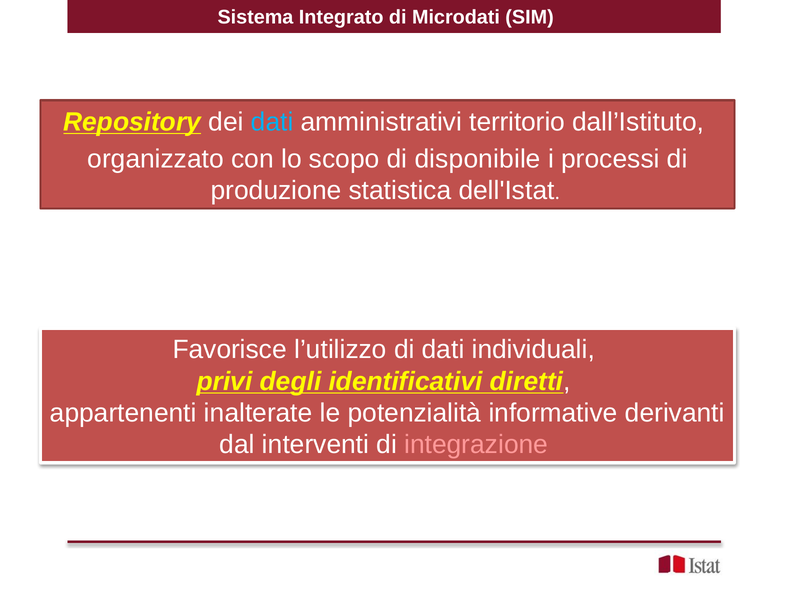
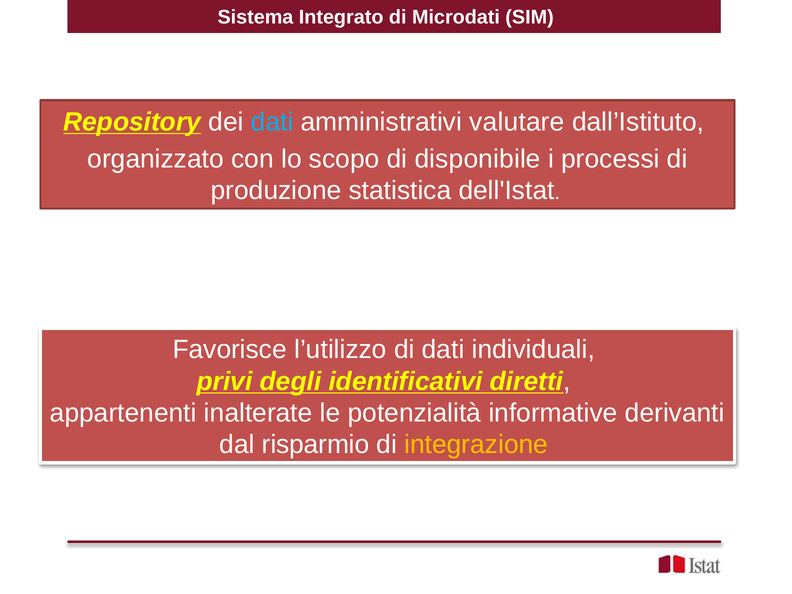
territorio: territorio -> valutare (517, 122)
interventi: interventi -> risparmio (316, 445)
integrazione colour: pink -> yellow (476, 445)
